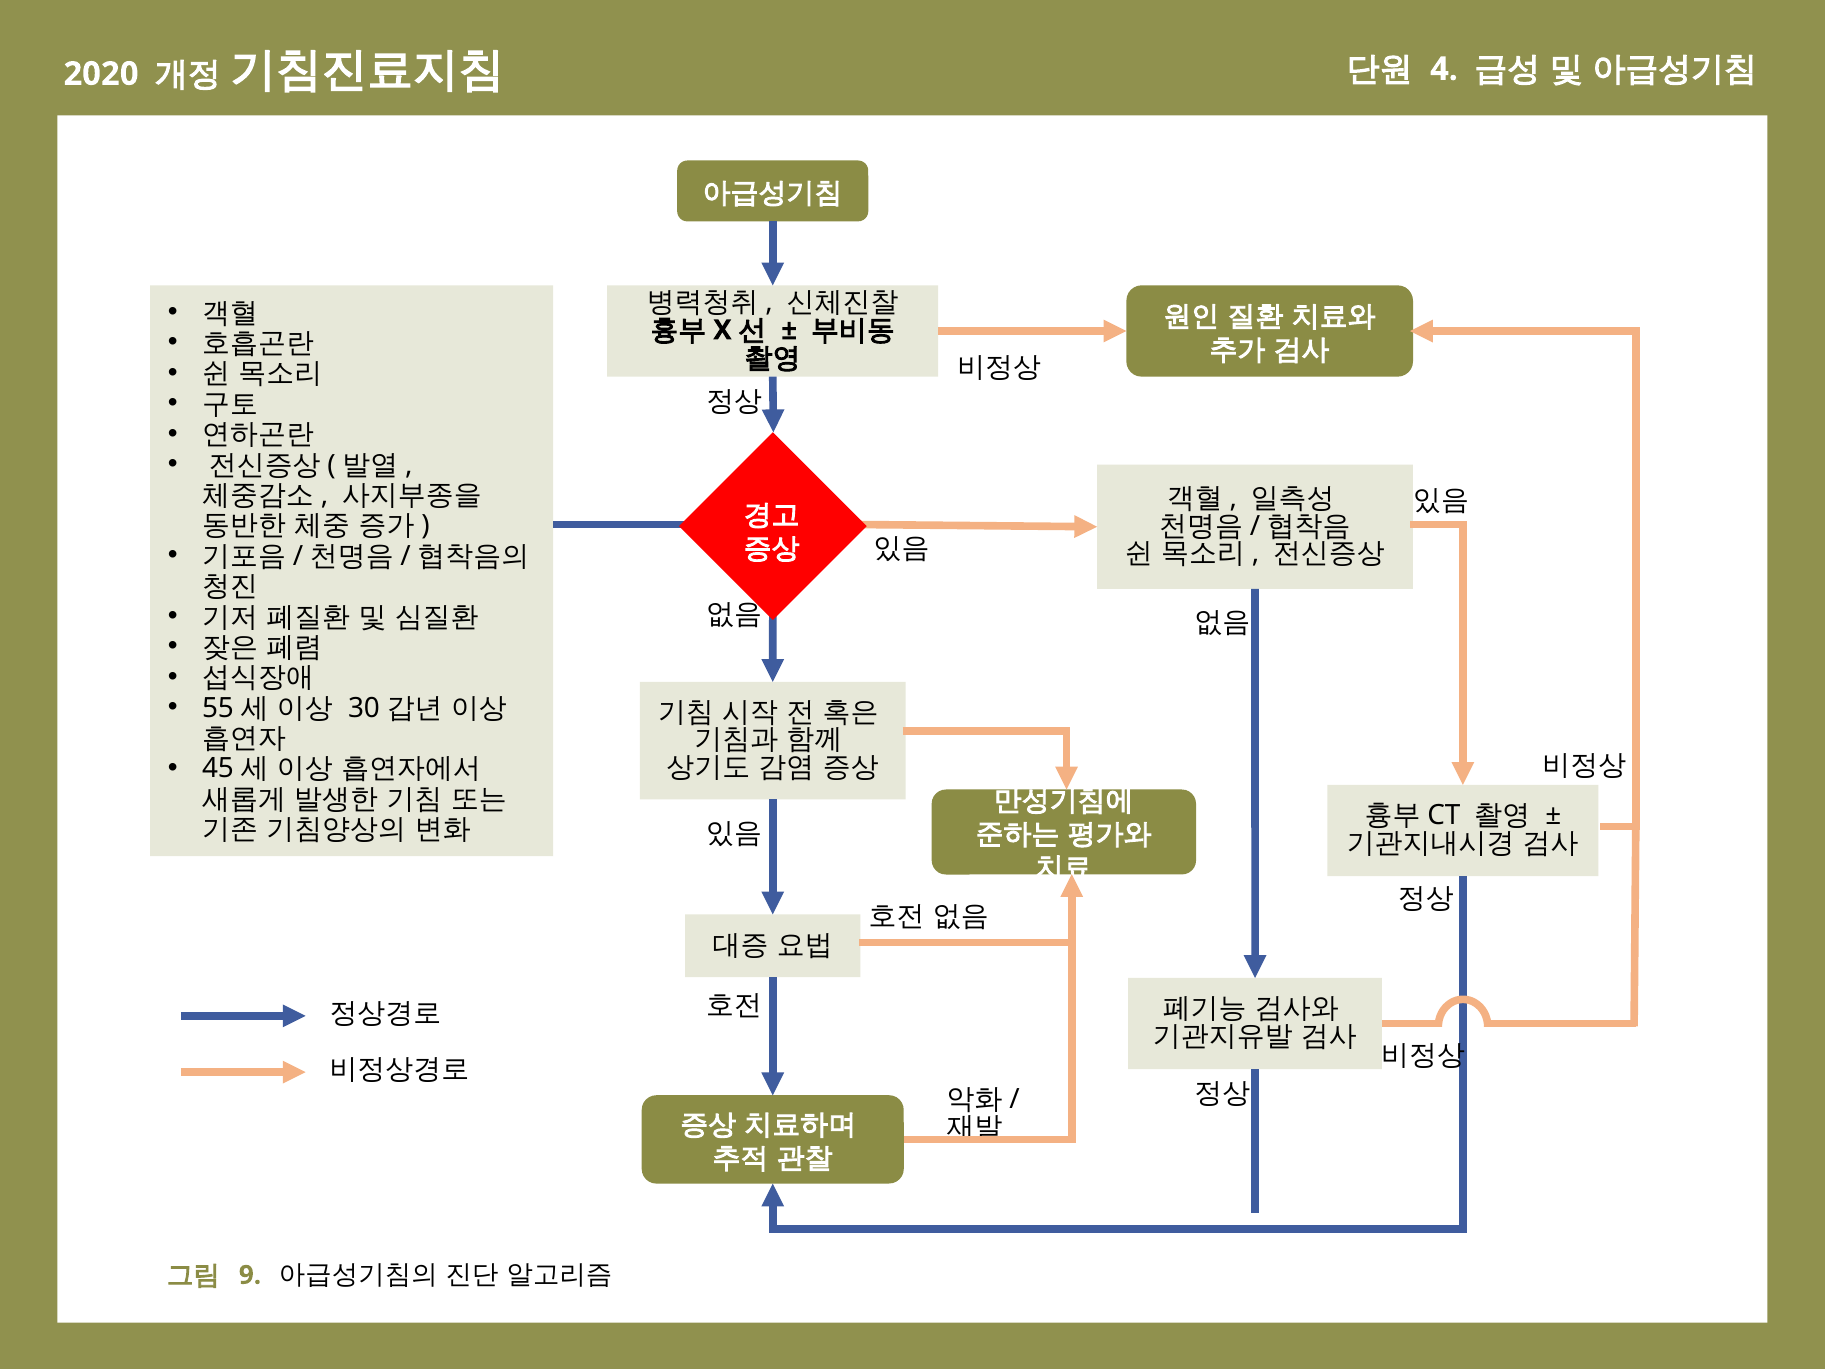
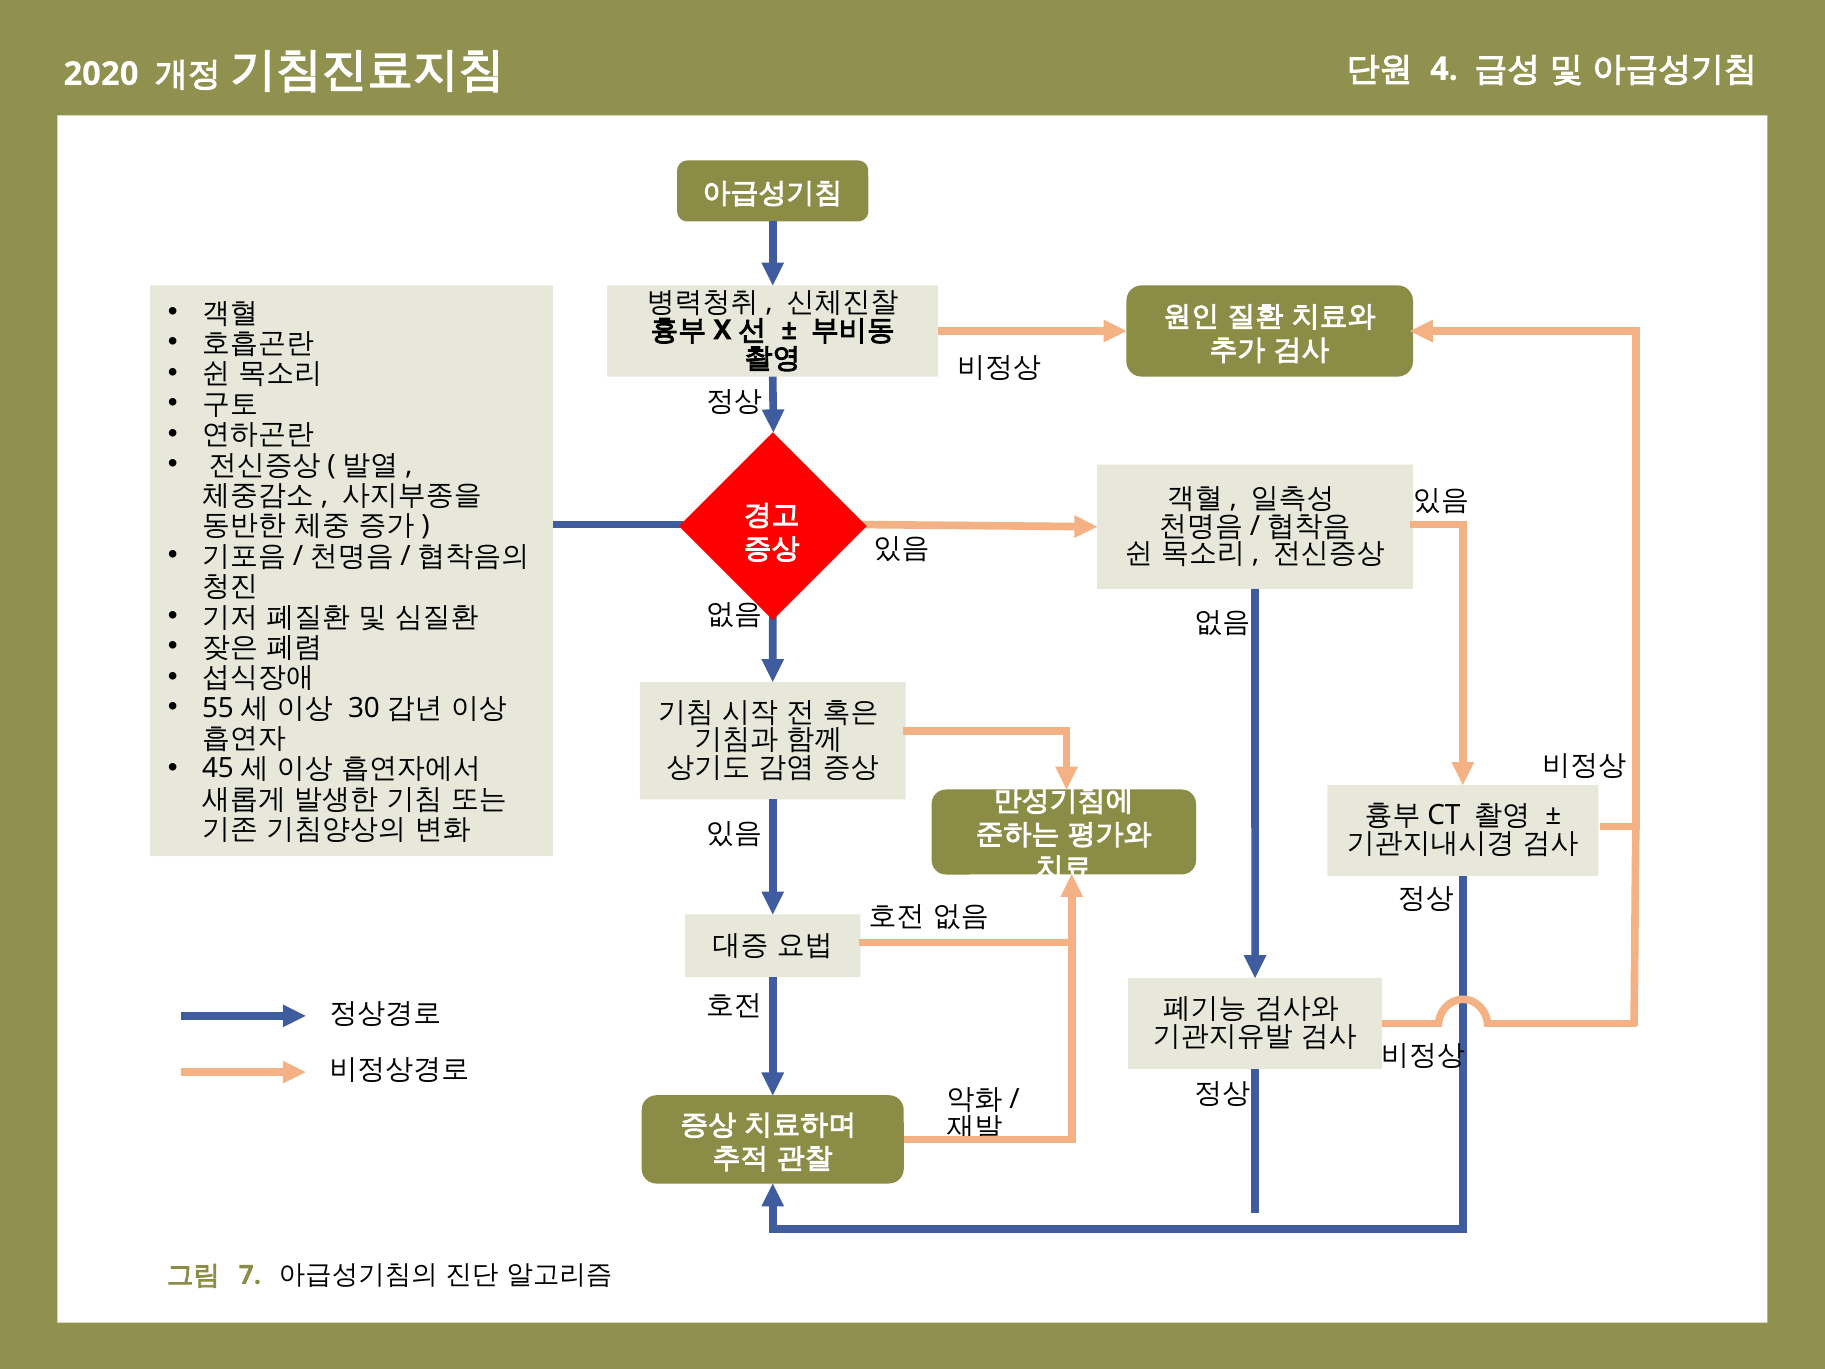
9: 9 -> 7 (250, 1275)
